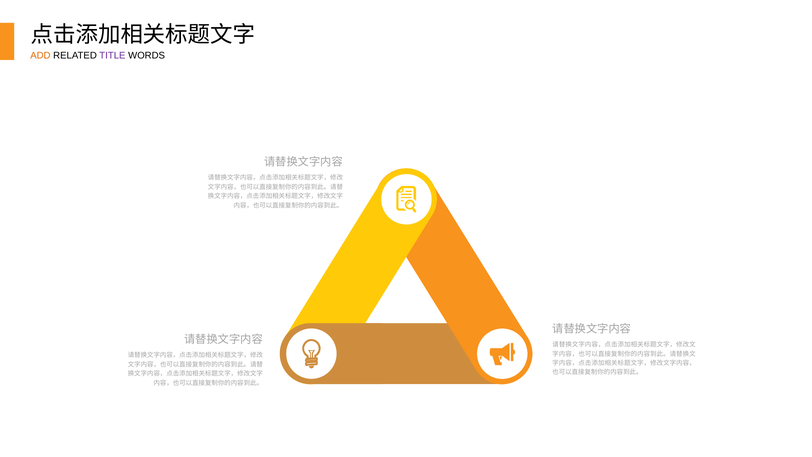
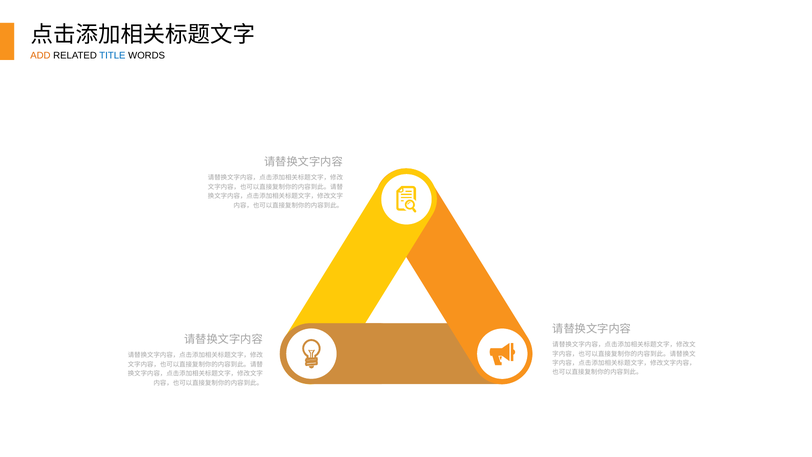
TITLE colour: purple -> blue (112, 56)
